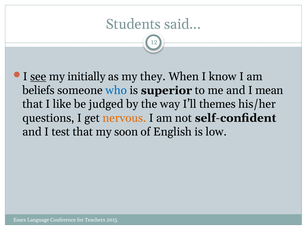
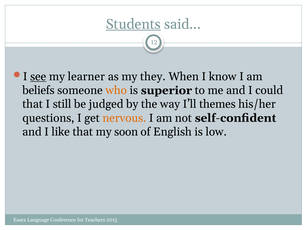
Students underline: none -> present (133, 24)
initially: initially -> learner (86, 77)
who colour: blue -> orange (116, 90)
mean: mean -> could (269, 90)
like: like -> still (62, 104)
test: test -> like (61, 132)
